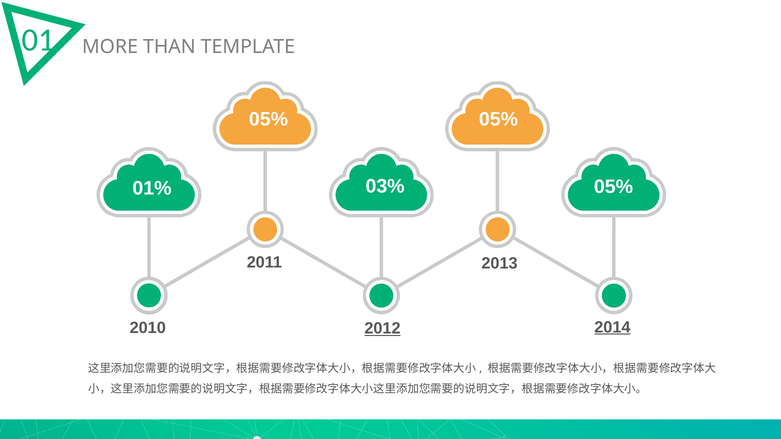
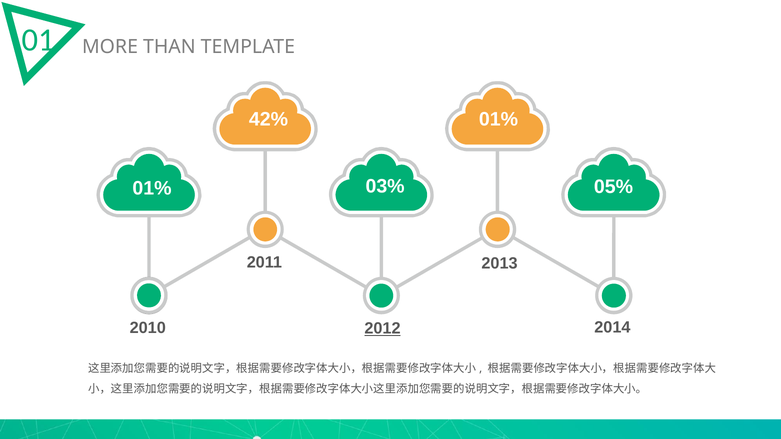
05%: 05% -> 42% (268, 119)
05%: 05% -> 01% (499, 119)
2014 underline: present -> none (612, 327)
